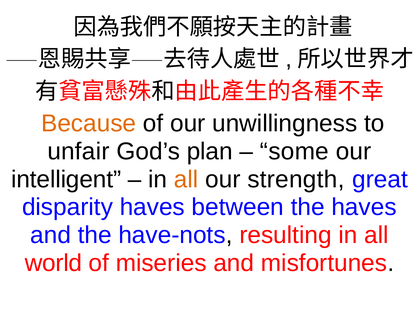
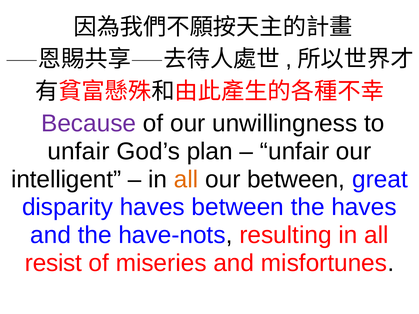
Because colour: orange -> purple (89, 124)
some: some -> unfair (295, 152)
our strength: strength -> between (296, 179)
world: world -> resist (53, 263)
